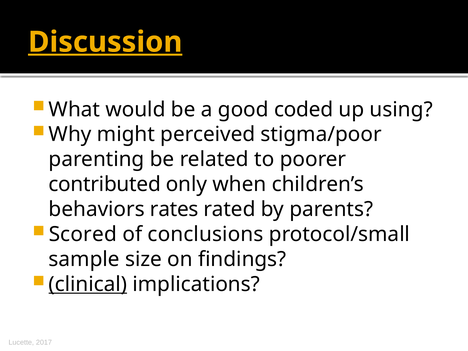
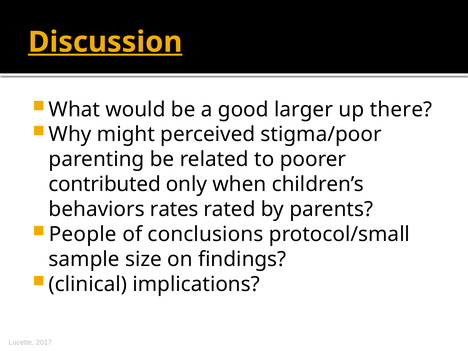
coded: coded -> larger (304, 109)
using: using -> there (401, 109)
Scored: Scored -> People (83, 234)
clinical underline: present -> none (88, 284)
